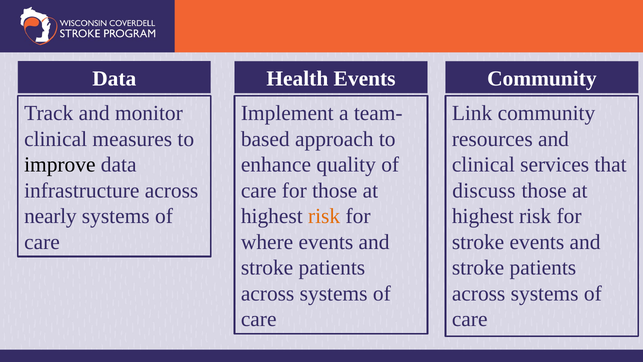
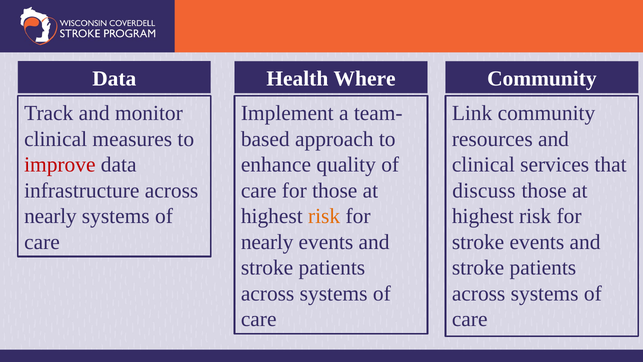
Health Events: Events -> Where (365, 79)
improve colour: black -> red (60, 165)
where: where -> nearly (267, 242)
